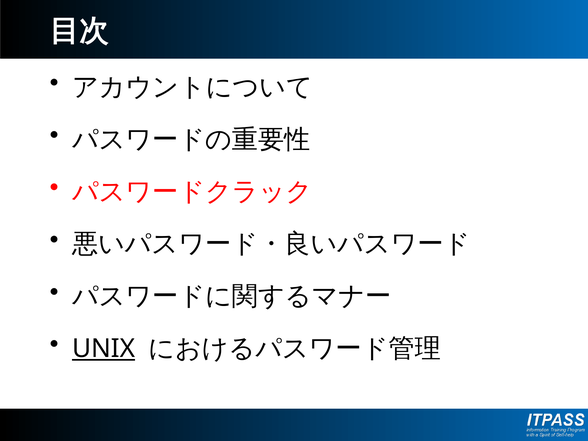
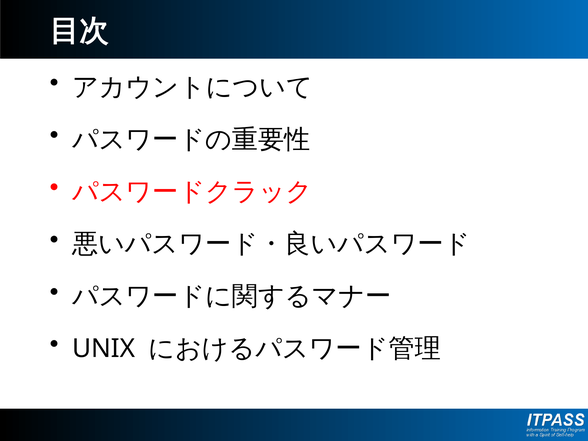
UNIX underline: present -> none (104, 349)
